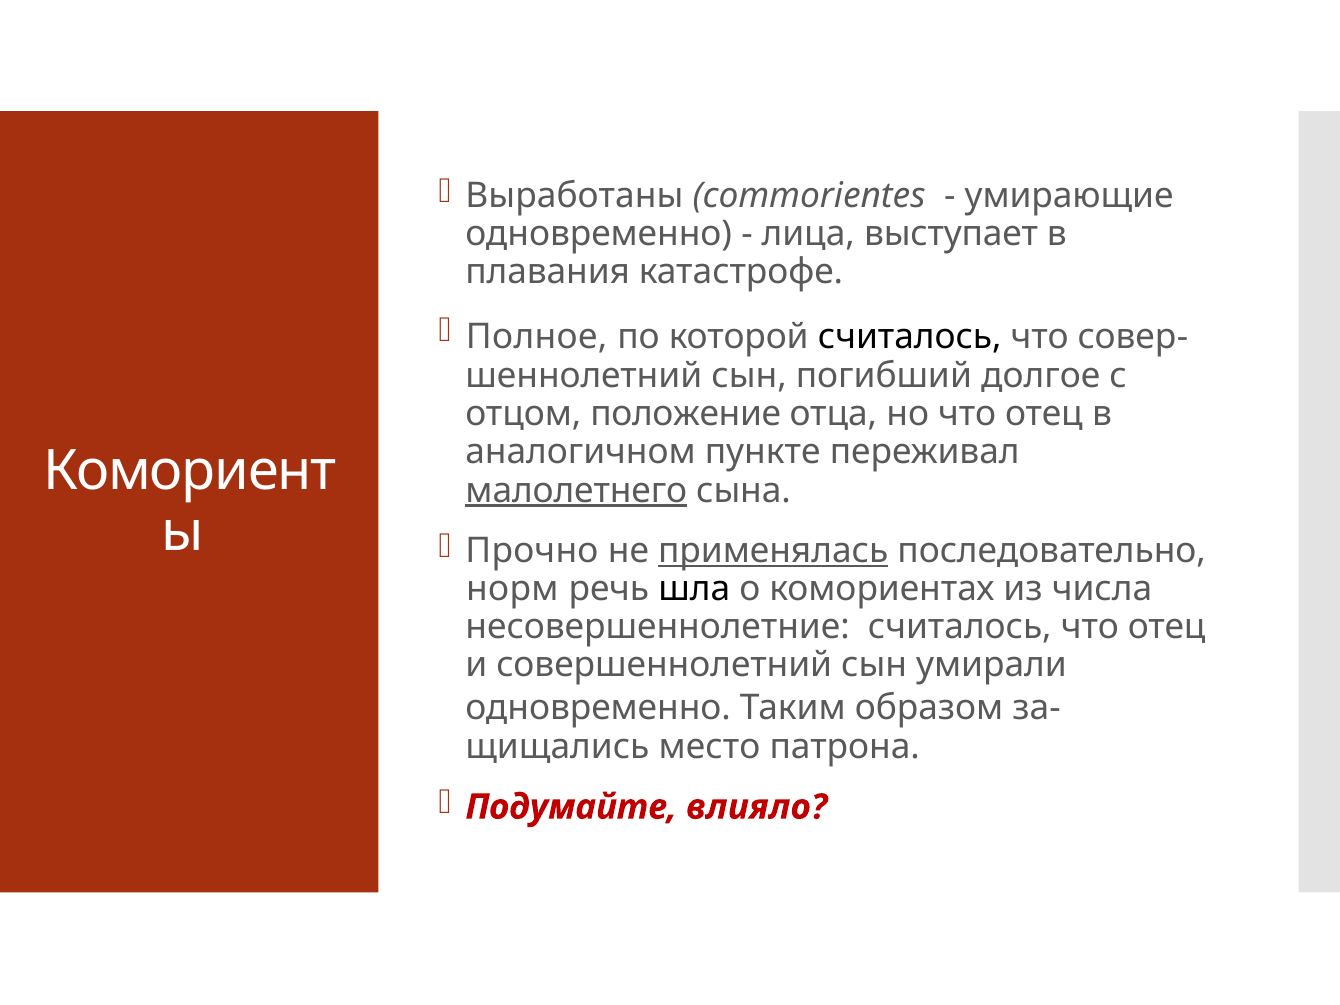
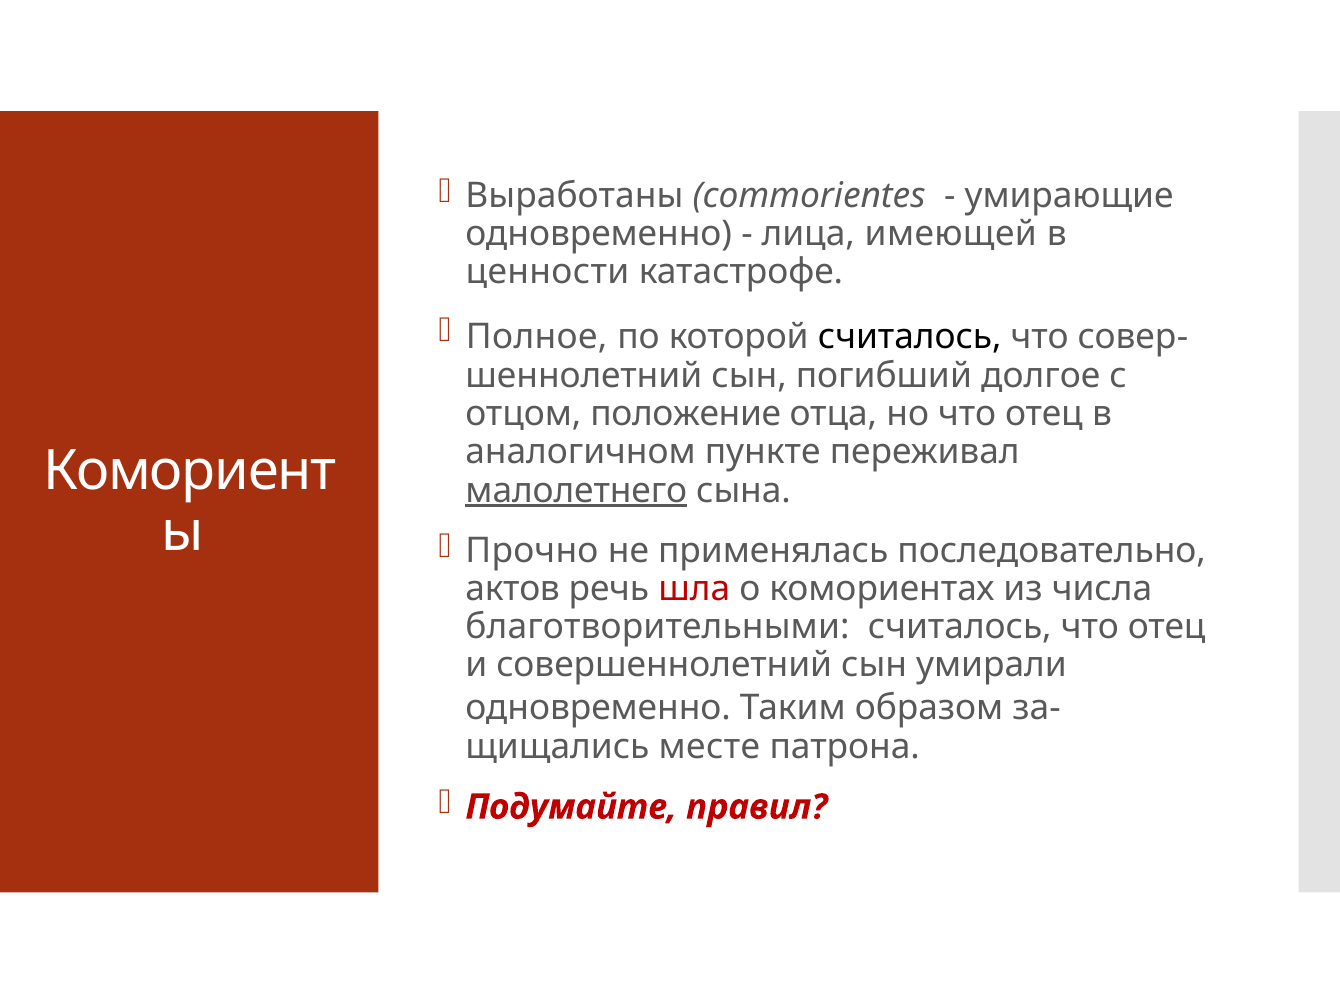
выступает: выступает -> имеющей (951, 234)
плавания: плавания -> ценности (547, 272)
применялась underline: present -> none (773, 551)
норм: норм -> актов (513, 589)
шла colour: black -> red (694, 589)
несовершеннолетние: несовершеннолетние -> благотворительными (658, 627)
место: место -> месте (709, 747)
влияло: влияло -> правил (757, 807)
